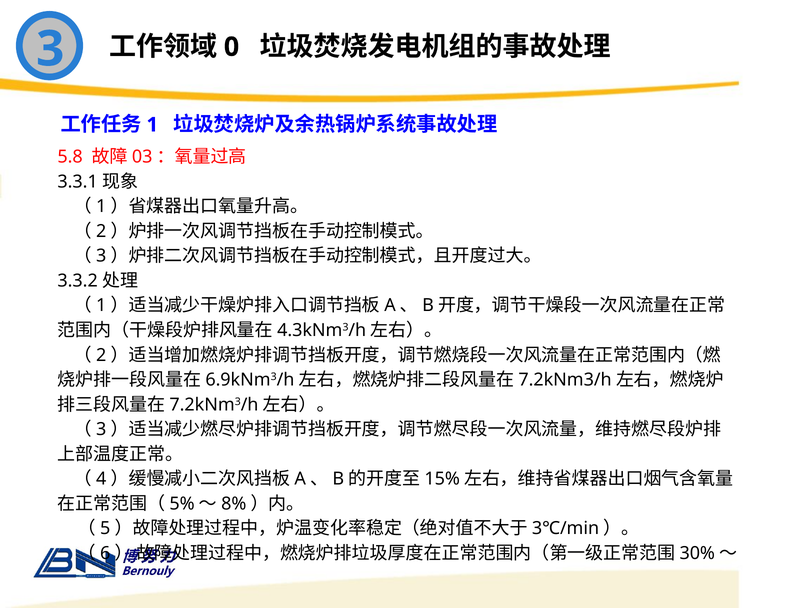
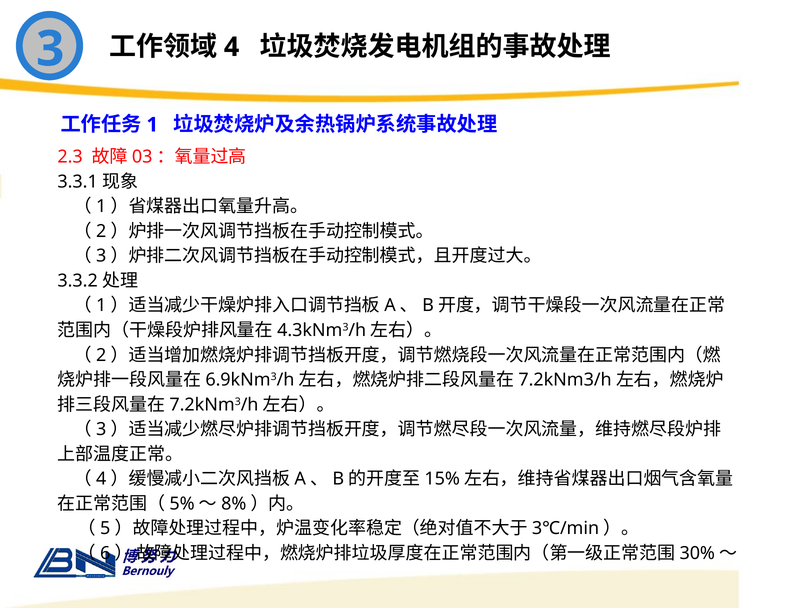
0: 0 -> 4 (232, 47)
5.8: 5.8 -> 2.3 (70, 157)
